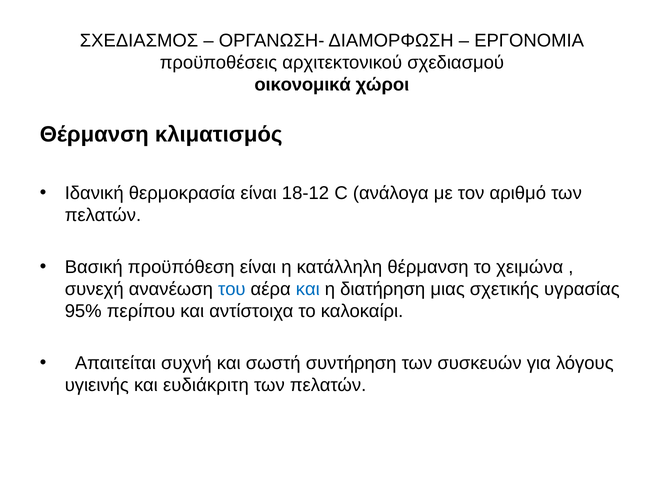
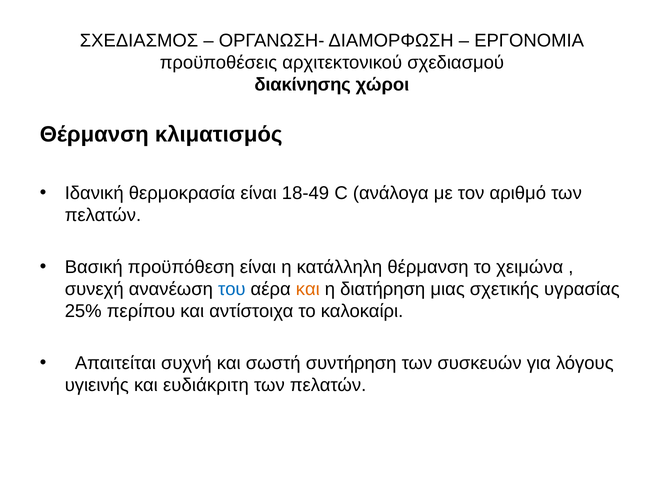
οικονομικά: οικονομικά -> διακίνησης (303, 85)
18-12: 18-12 -> 18-49 (305, 193)
και colour: blue -> orange (308, 289)
95%: 95% -> 25% (83, 311)
